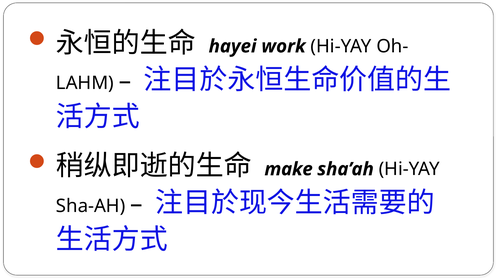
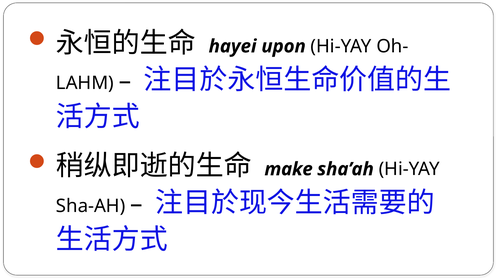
work: work -> upon (284, 46)
